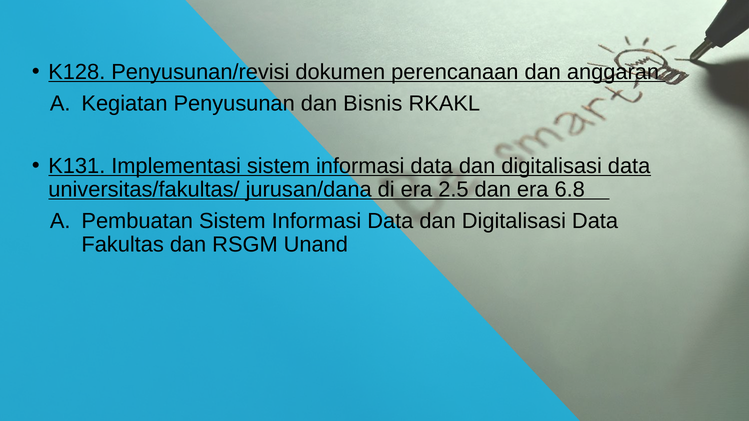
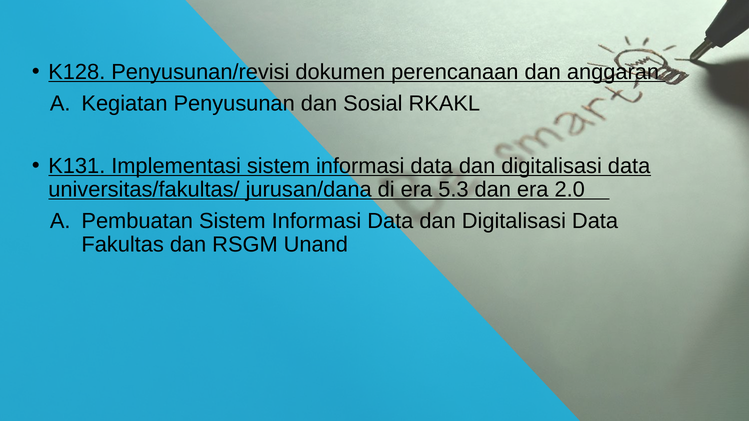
Bisnis: Bisnis -> Sosial (373, 103)
2.5: 2.5 -> 5.3 (453, 190)
6.8: 6.8 -> 2.0 (570, 190)
